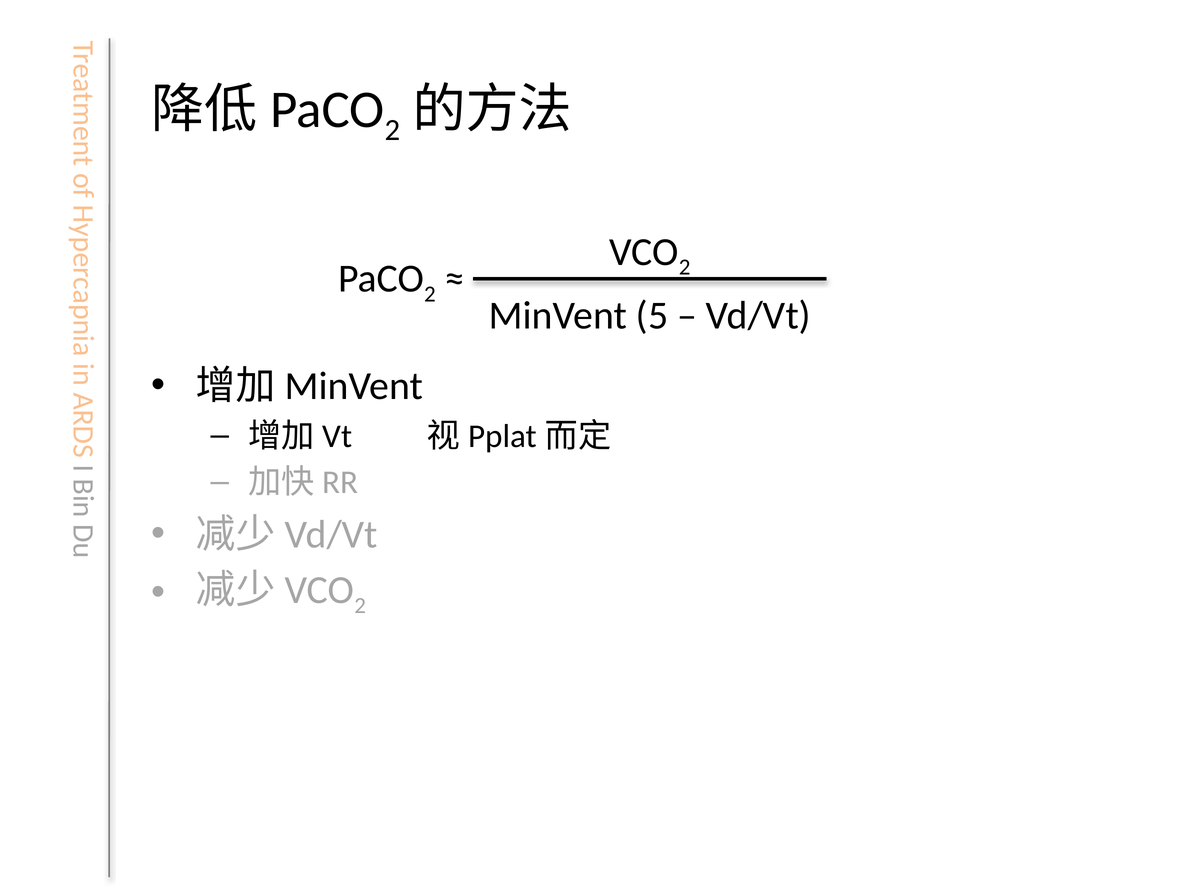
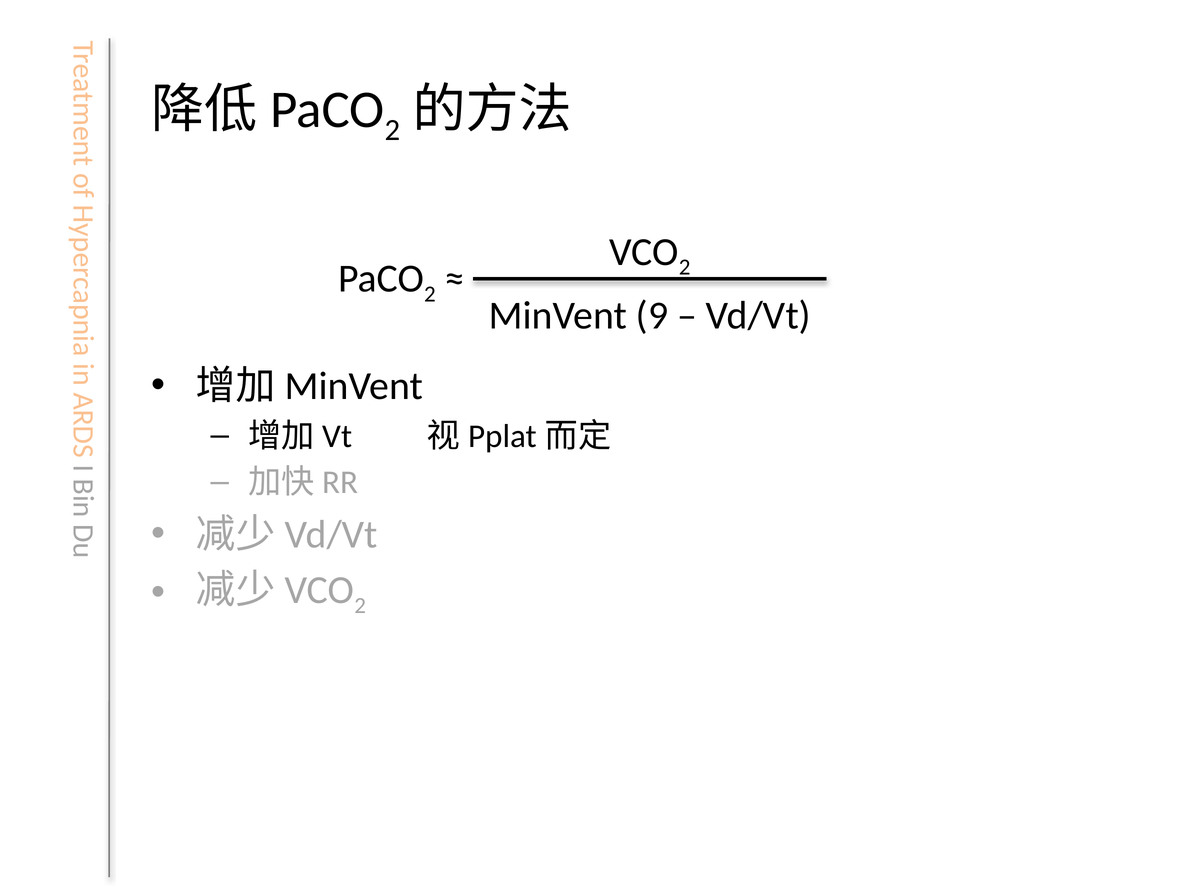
5: 5 -> 9 (652, 316)
